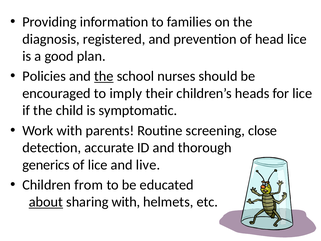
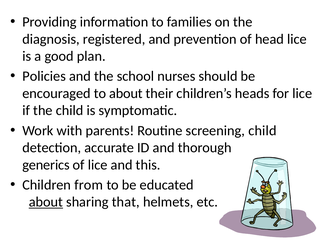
the underline: present -> none (104, 76)
to imply: imply -> about (126, 93)
screening close: close -> child (262, 130)
live: live -> this (148, 165)
sharing with: with -> that (126, 202)
